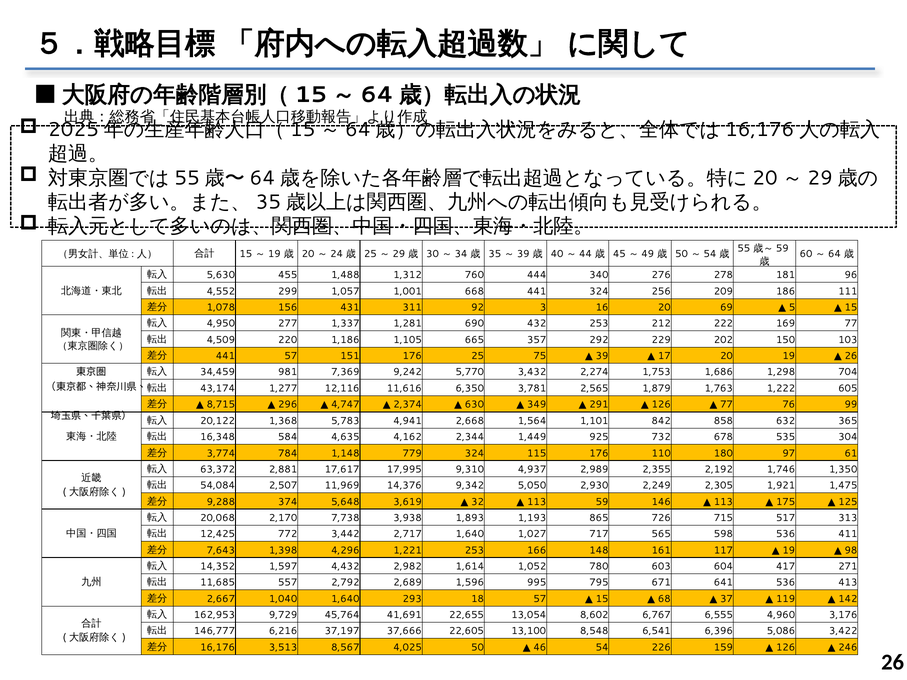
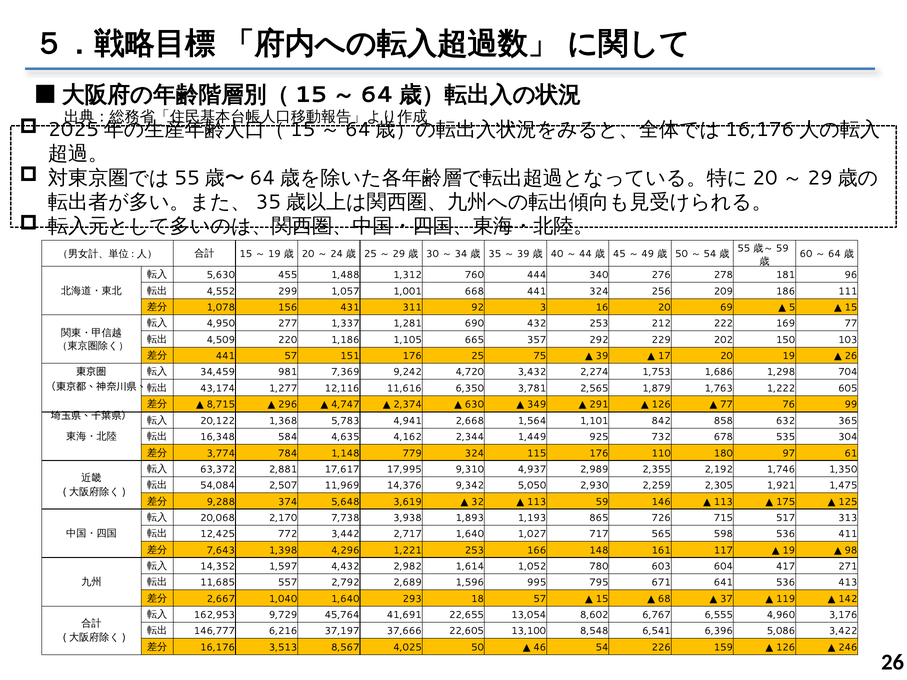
5,770: 5,770 -> 4,720 (470, 372)
2,249: 2,249 -> 2,259 (657, 486)
